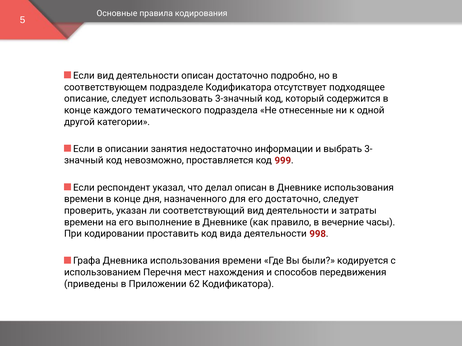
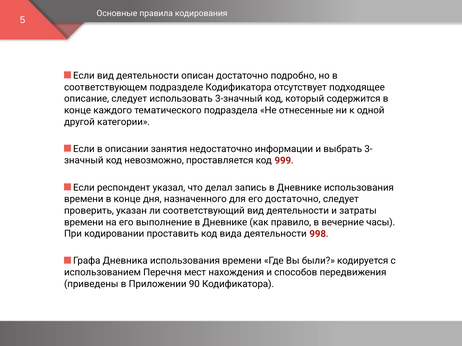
делал описан: описан -> запись (251, 188)
62: 62 -> 90 (194, 284)
